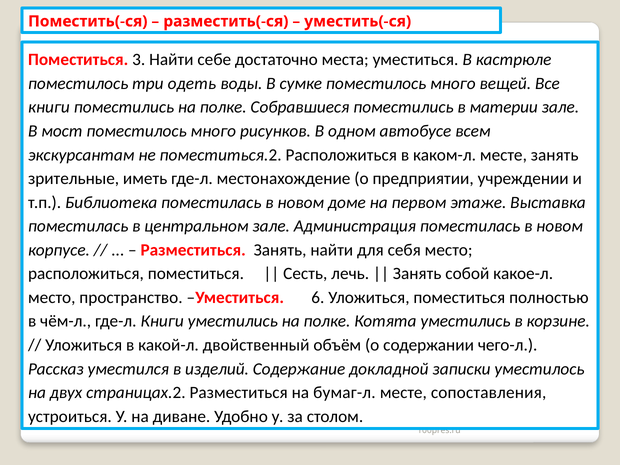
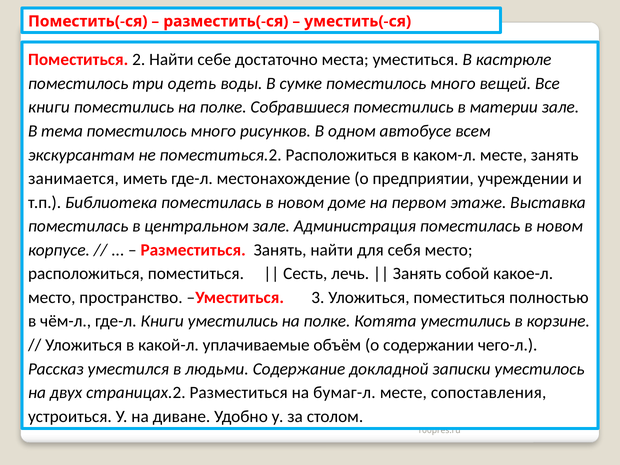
3: 3 -> 2 (139, 60)
мост: мост -> тема (62, 131)
зрительные: зрительные -> занимается (73, 179)
6: 6 -> 3 (318, 298)
двойственный: двойственный -> уплачиваемые (256, 345)
изделий: изделий -> людьми (217, 369)
